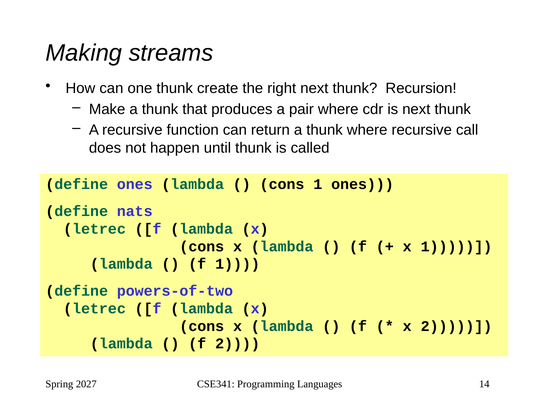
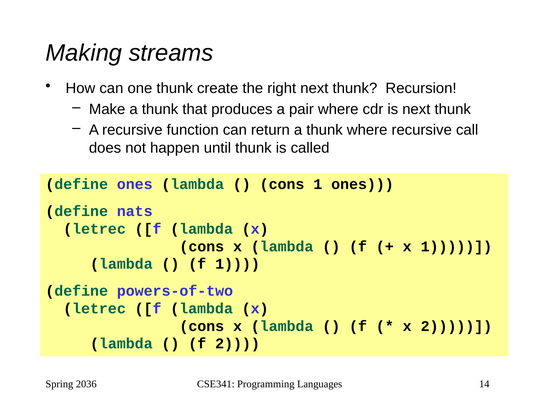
2027: 2027 -> 2036 (86, 384)
